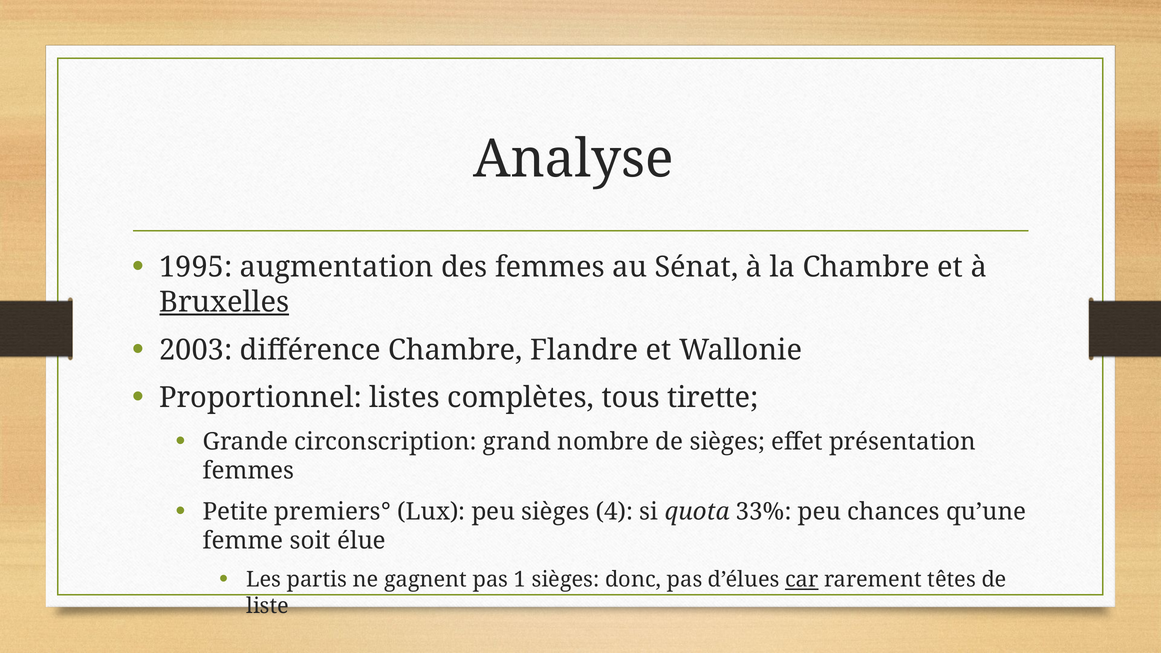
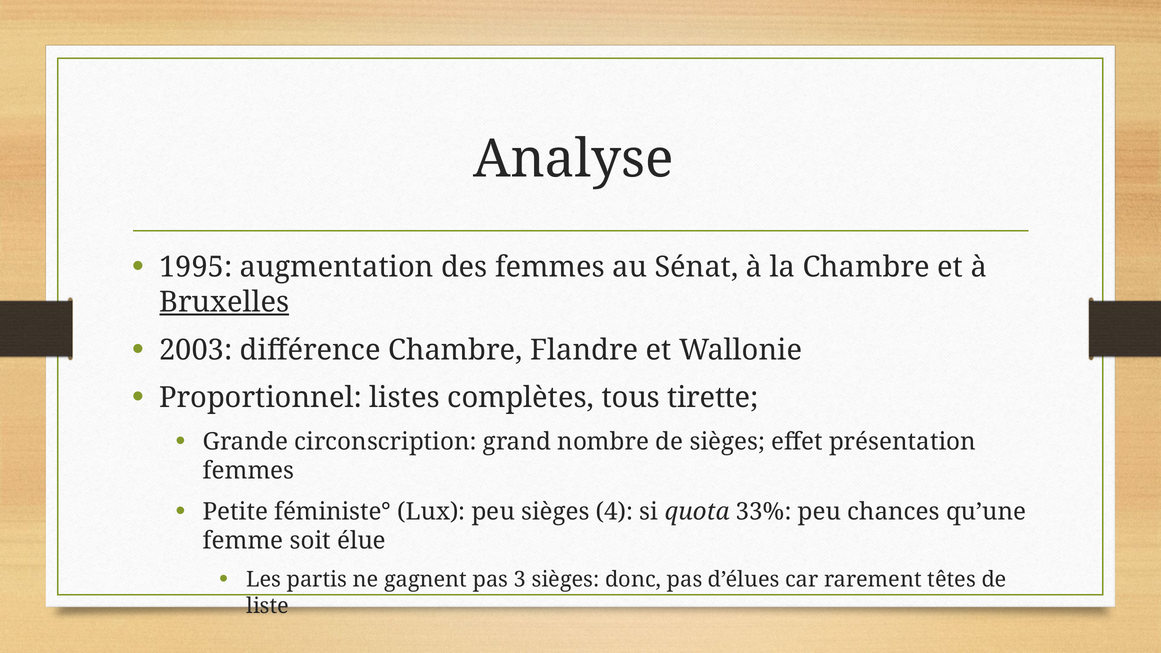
premiers°: premiers° -> féministe° (333, 512)
1: 1 -> 3 (520, 580)
car underline: present -> none (802, 580)
